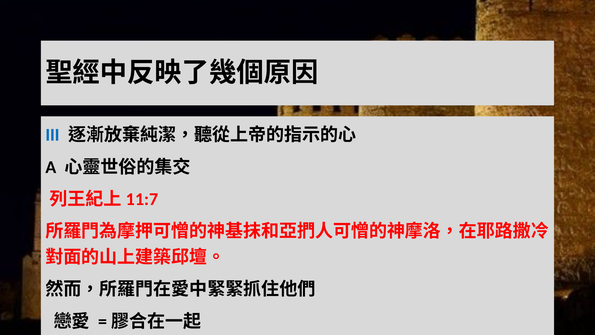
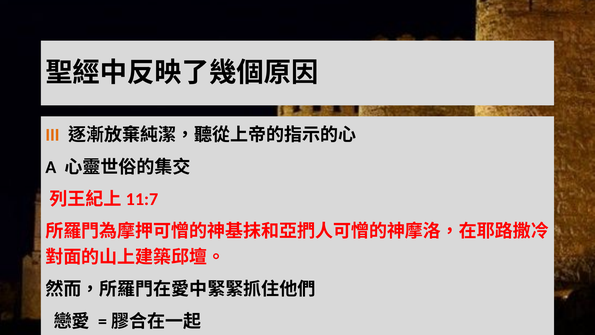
III colour: blue -> orange (53, 135)
